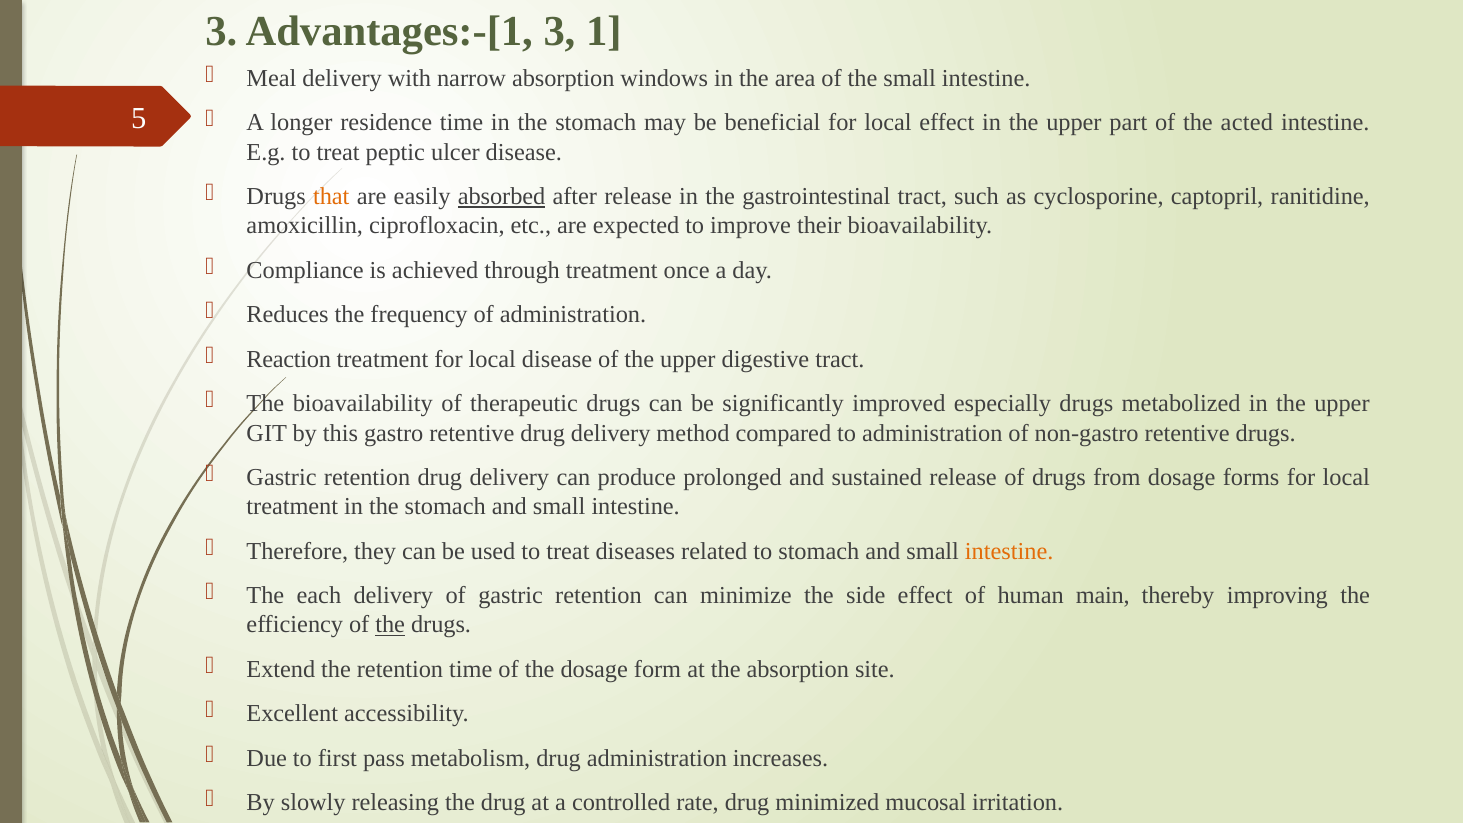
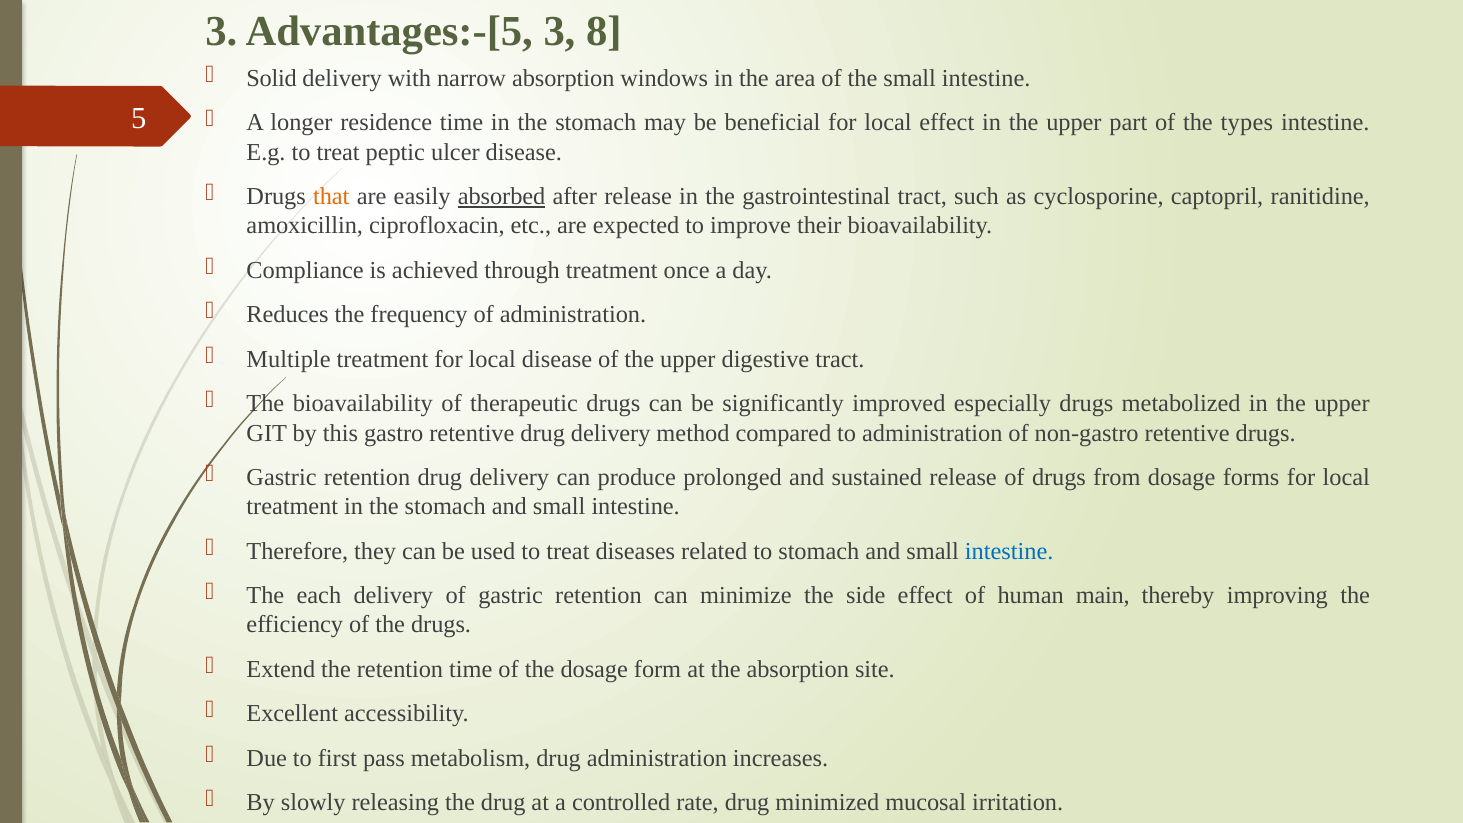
Advantages:-[1: Advantages:-[1 -> Advantages:-[5 (389, 32)
1: 1 -> 8 (604, 32)
Meal: Meal -> Solid (272, 78)
acted: acted -> types (1247, 123)
Reaction: Reaction -> Multiple (289, 359)
intestine colour: orange -> blue (1009, 551)
the underline: present -> none (390, 625)
